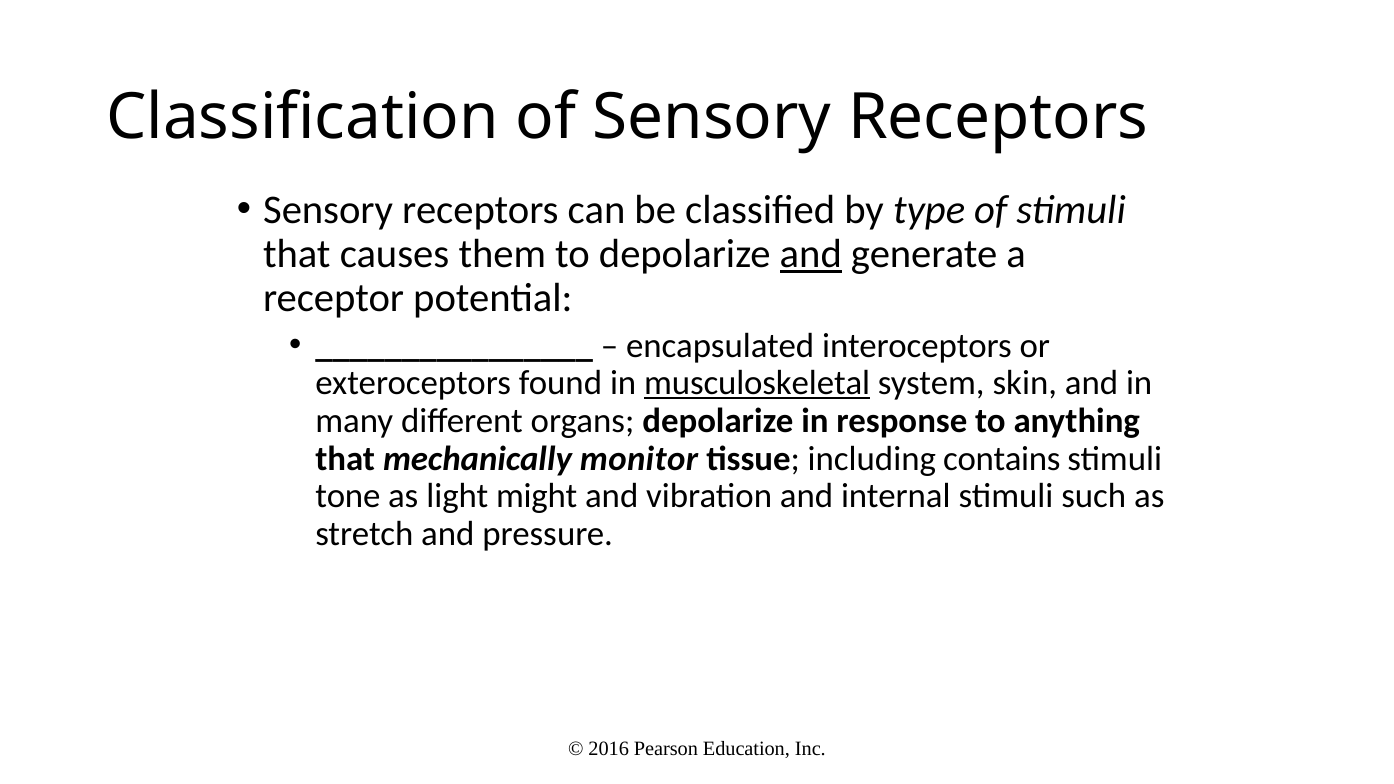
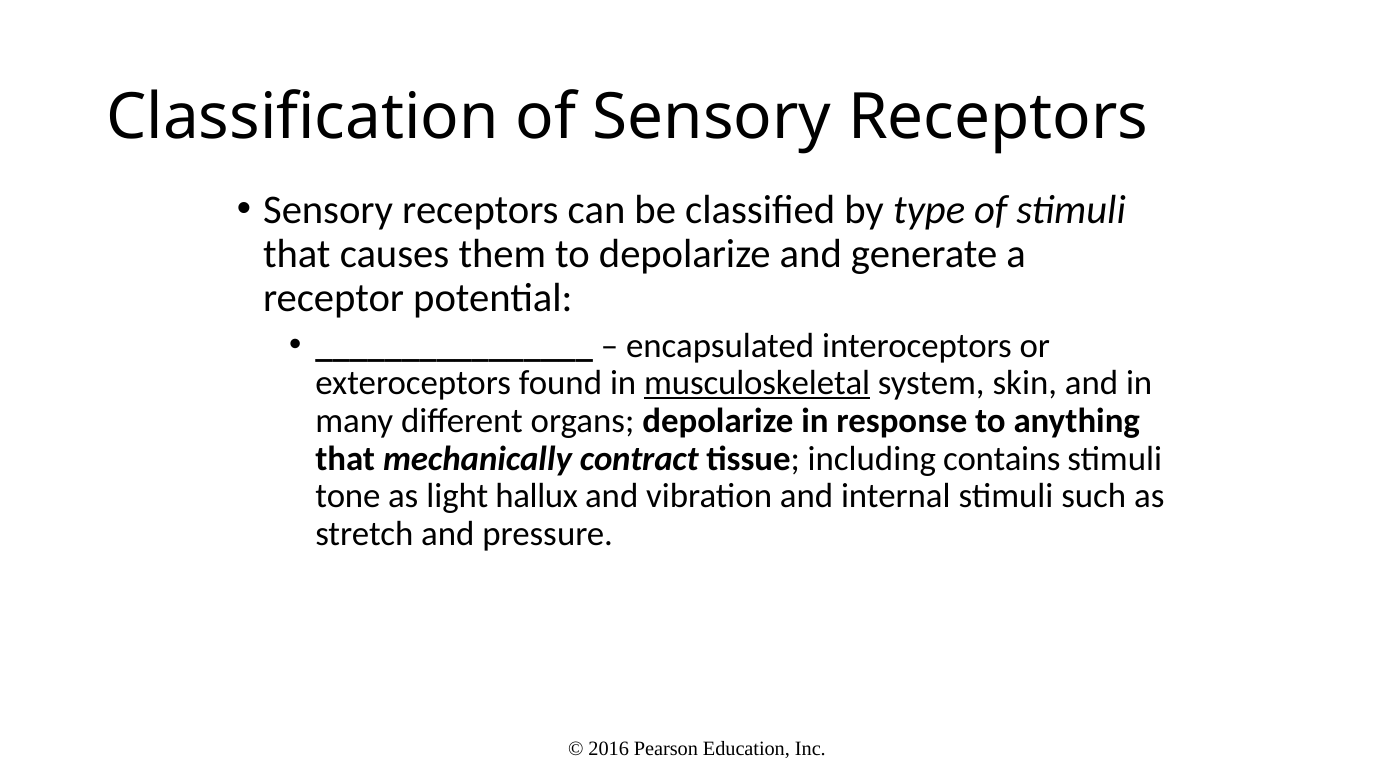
and underline: present -> none (811, 254)
monitor: monitor -> contract (639, 459)
might: might -> hallux (537, 496)
